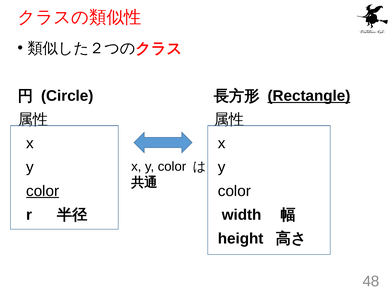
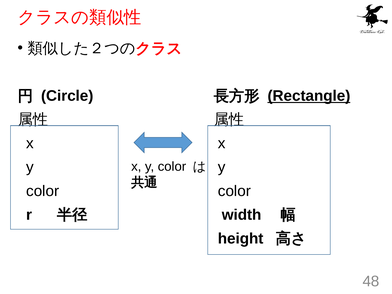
color underline: present -> none (43, 191)
